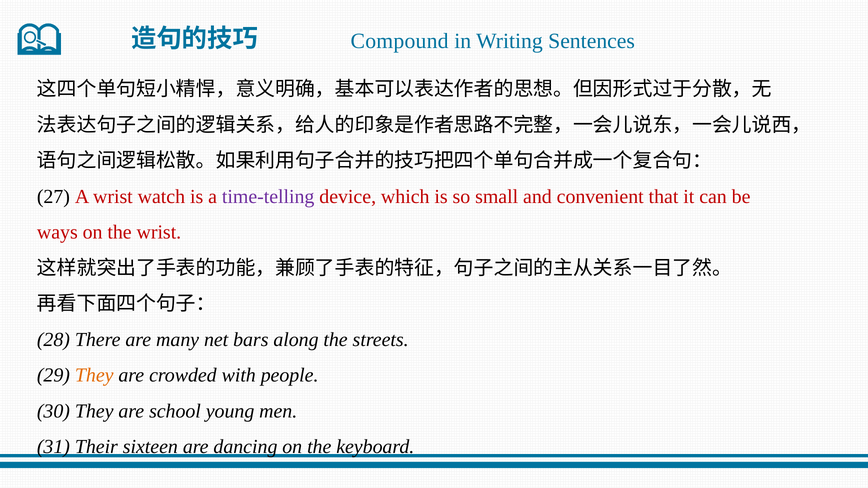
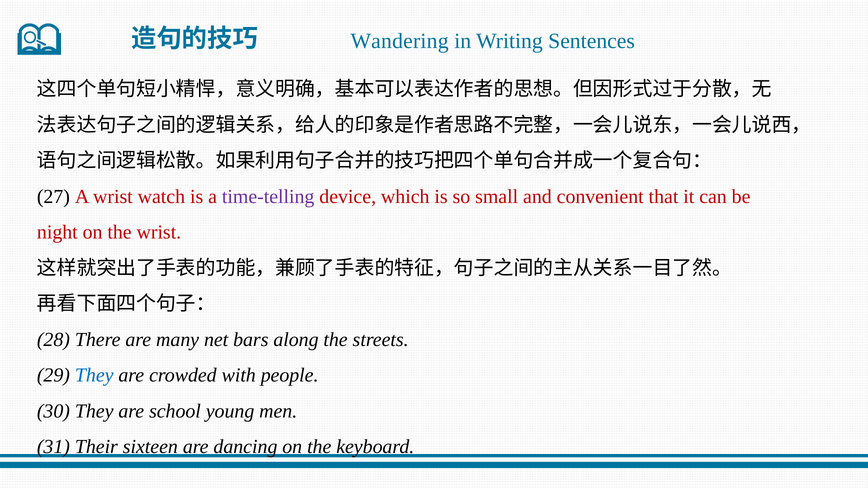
Compound: Compound -> Wandering (400, 41)
ways: ways -> night (57, 232)
They colour: orange -> blue (94, 375)
